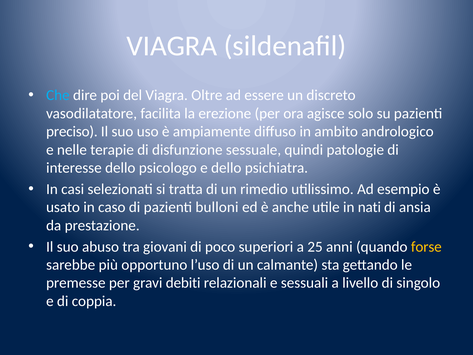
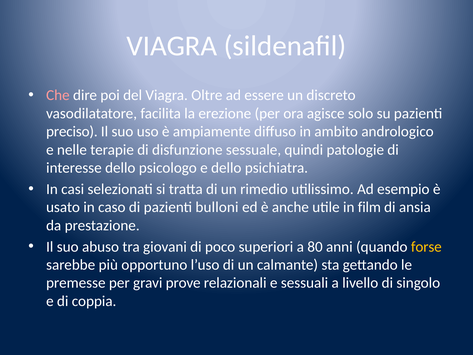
Che colour: light blue -> pink (58, 95)
nati: nati -> film (369, 207)
25: 25 -> 80 (315, 247)
debiti: debiti -> prove (183, 283)
